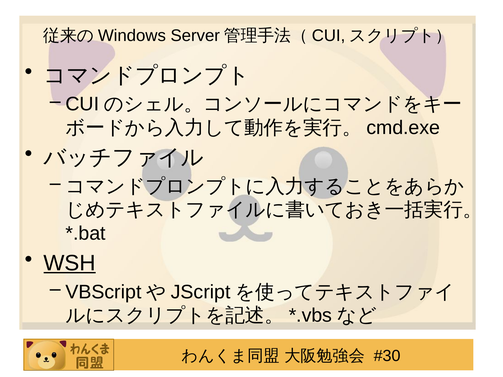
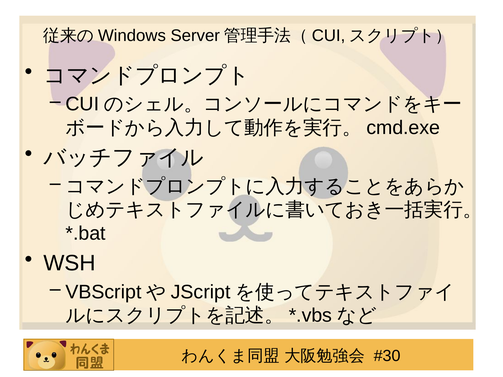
WSH underline: present -> none (70, 263)
